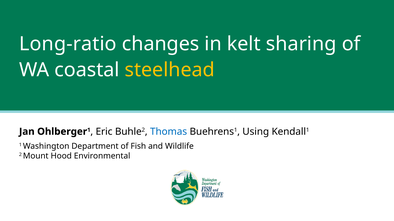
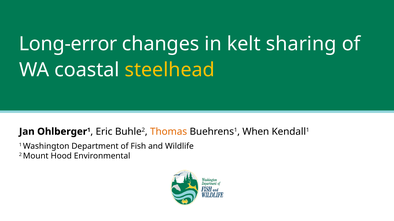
Long-ratio: Long-ratio -> Long-error (68, 44)
Thomas colour: blue -> orange (169, 132)
Using: Using -> When (256, 132)
